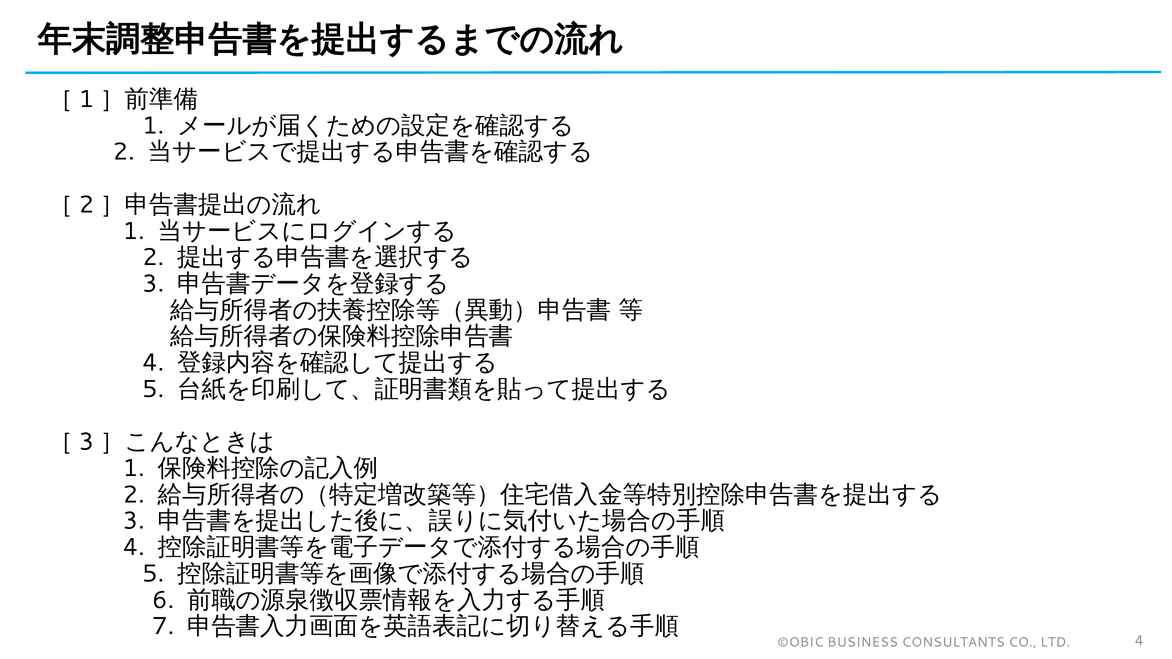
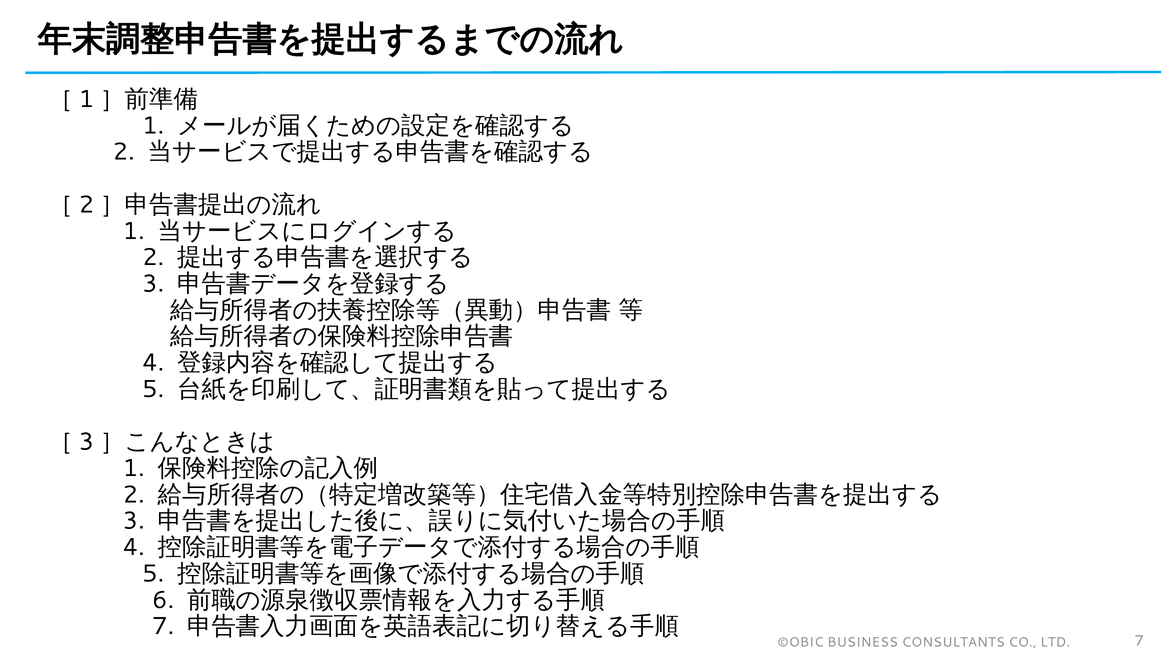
LTD 4: 4 -> 7 (1139, 641)
